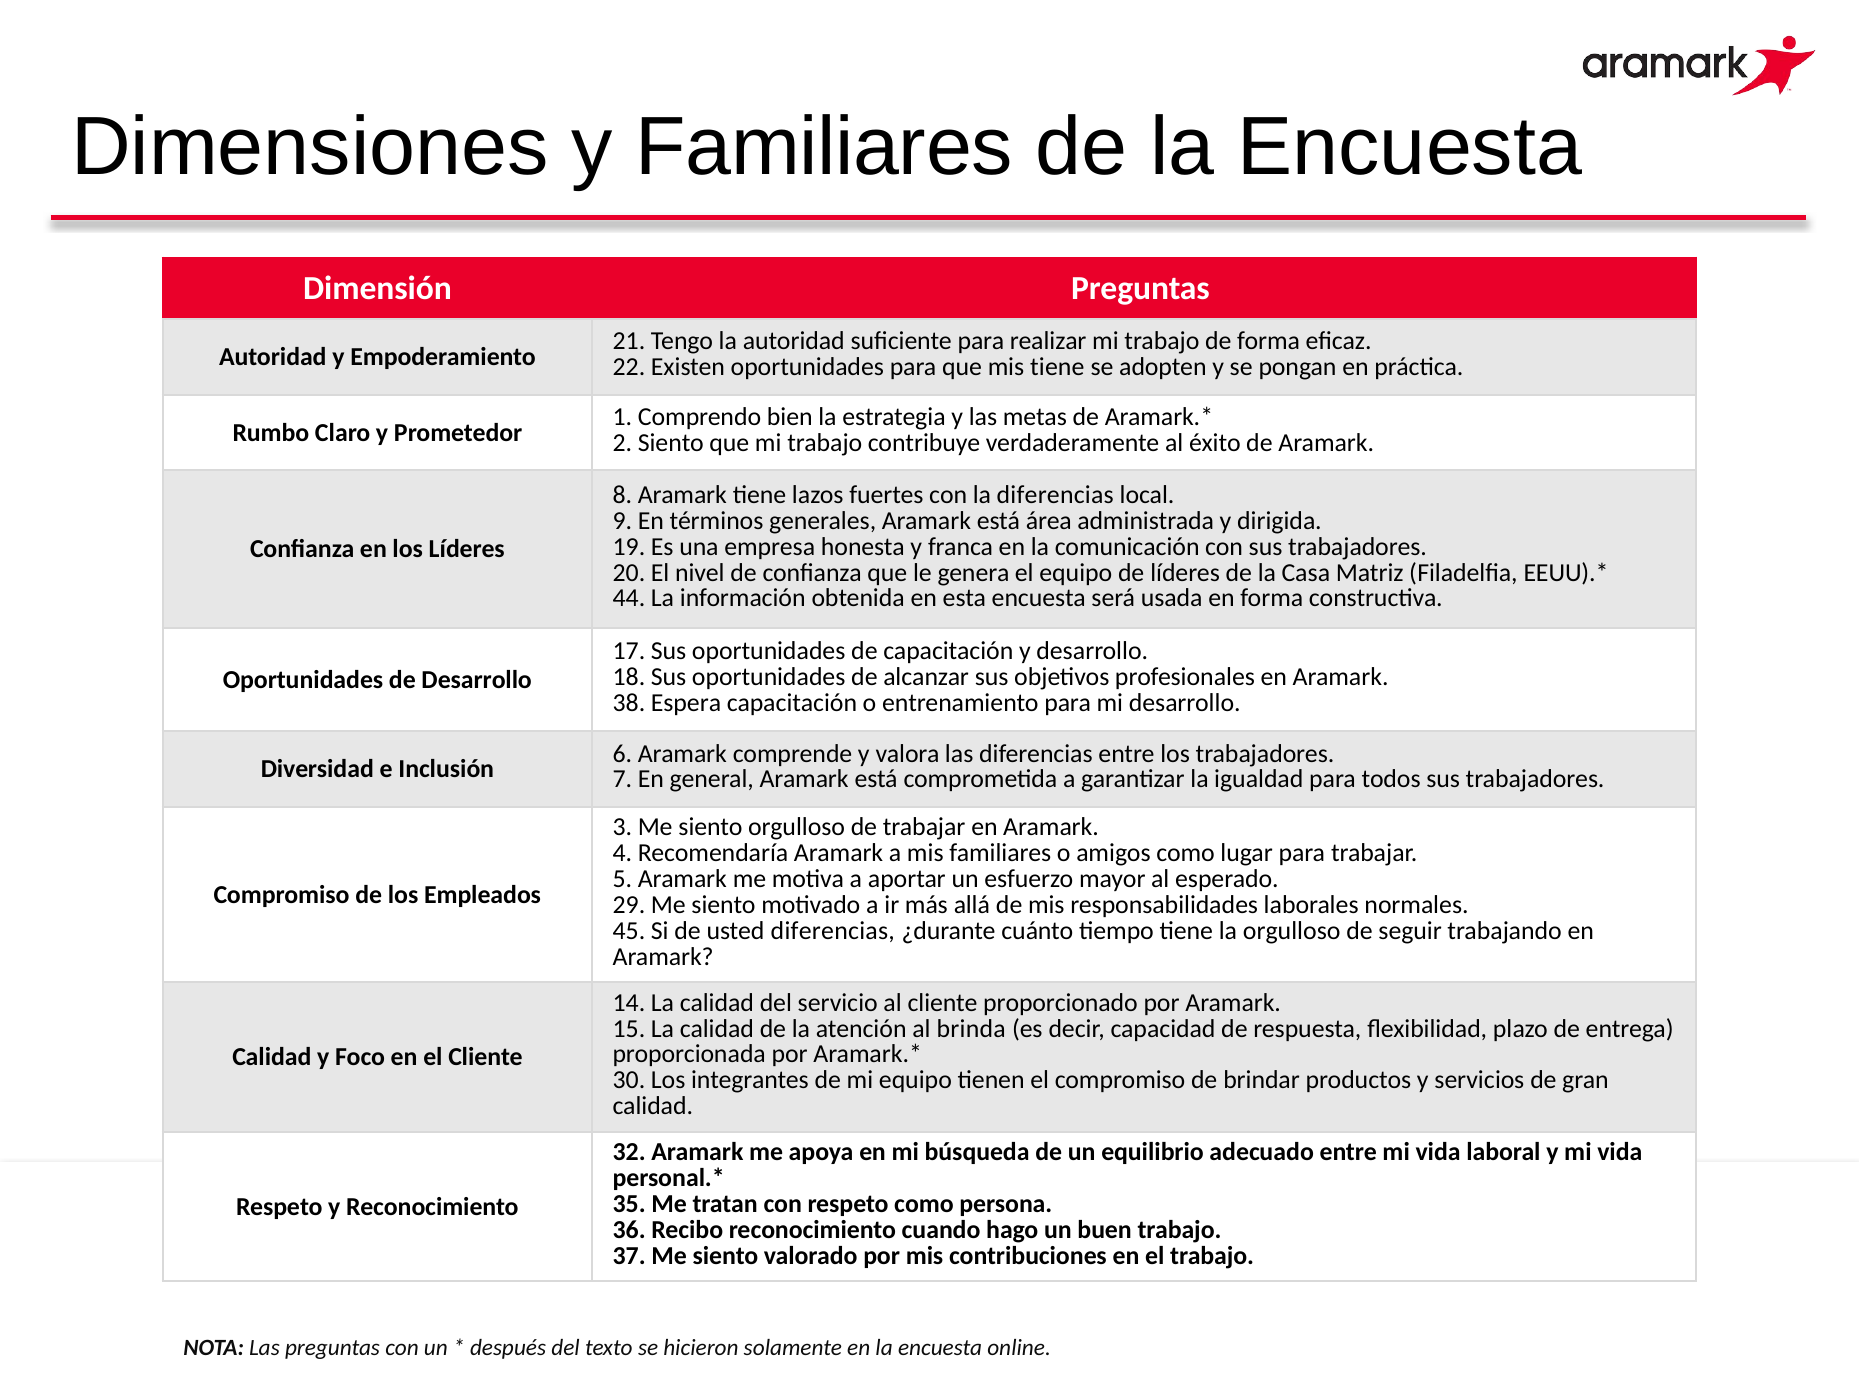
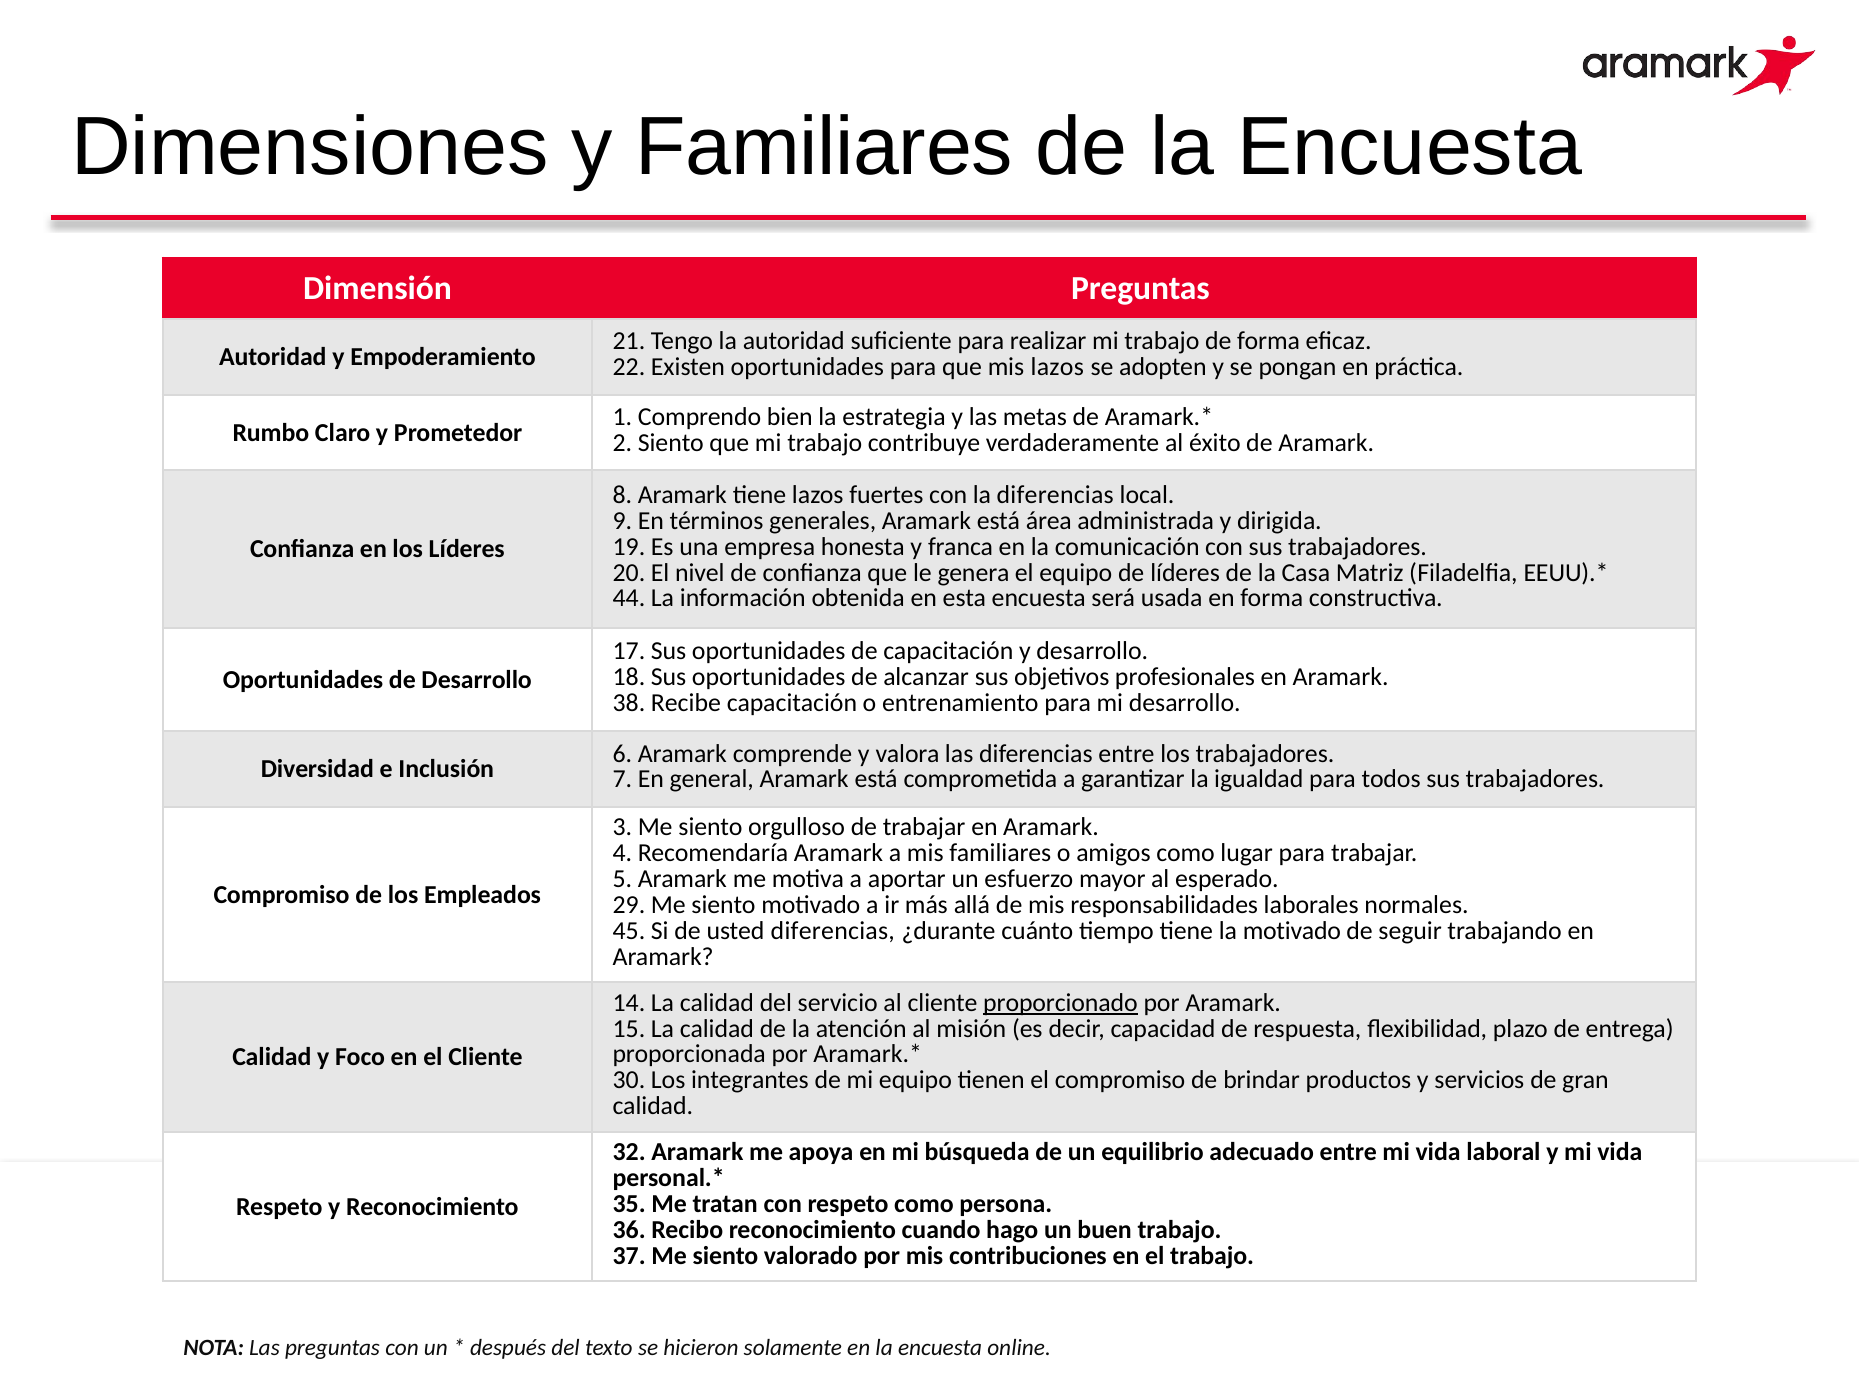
mis tiene: tiene -> lazos (1057, 367)
Espera: Espera -> Recibe (686, 703)
la orgulloso: orgulloso -> motivado (1292, 931)
proporcionado underline: none -> present (1060, 1003)
brinda: brinda -> misión (971, 1029)
